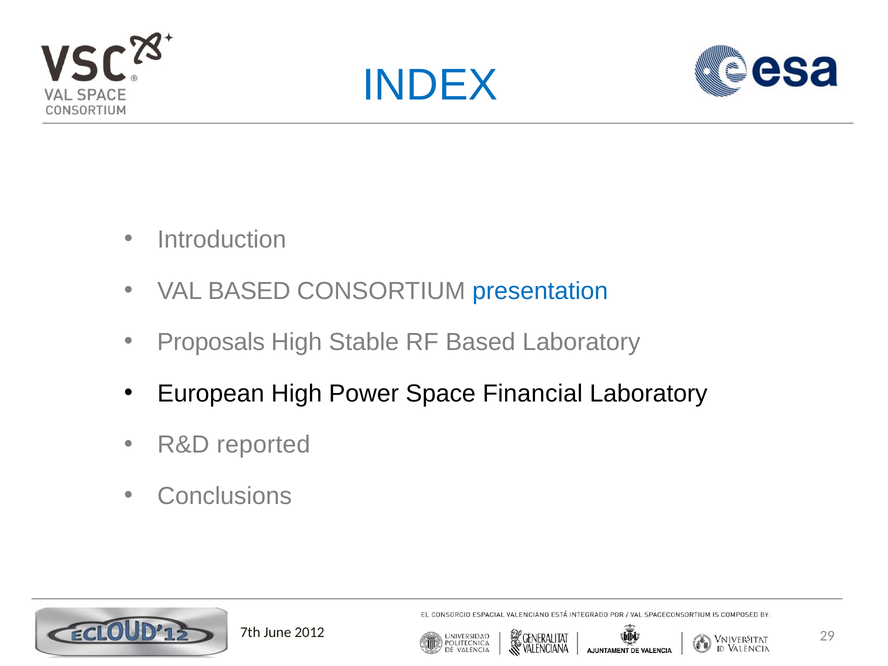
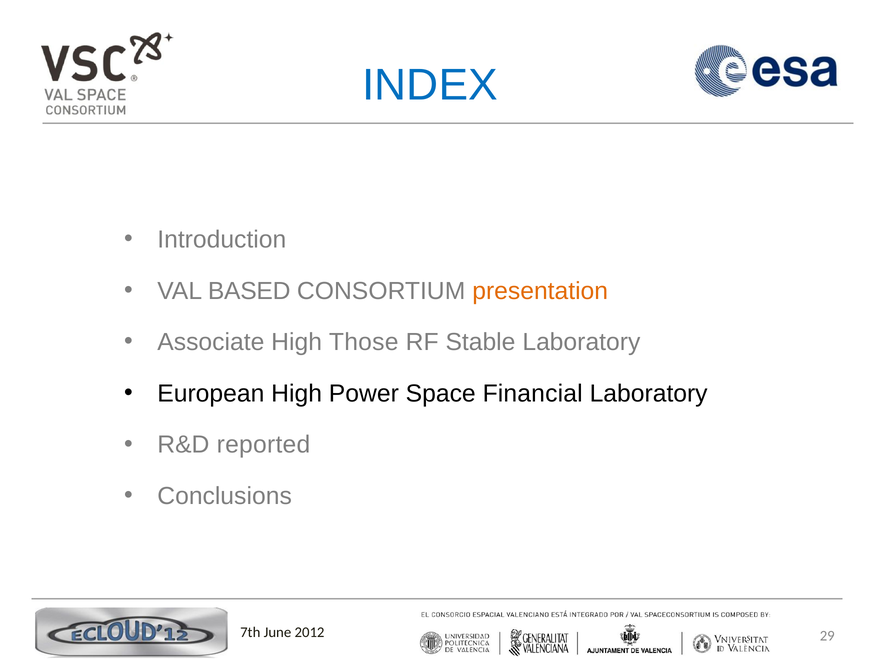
presentation colour: blue -> orange (540, 291)
Proposals: Proposals -> Associate (211, 342)
Stable: Stable -> Those (364, 342)
RF Based: Based -> Stable (480, 342)
